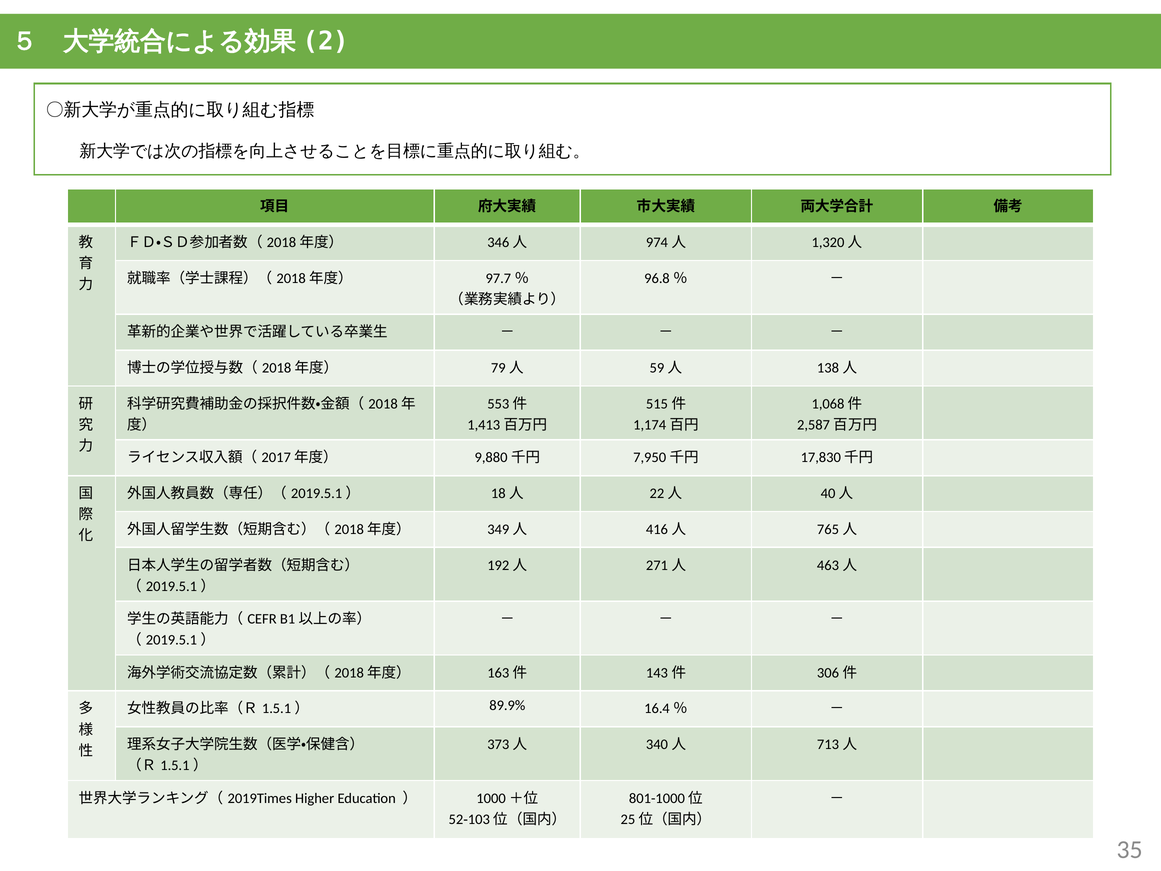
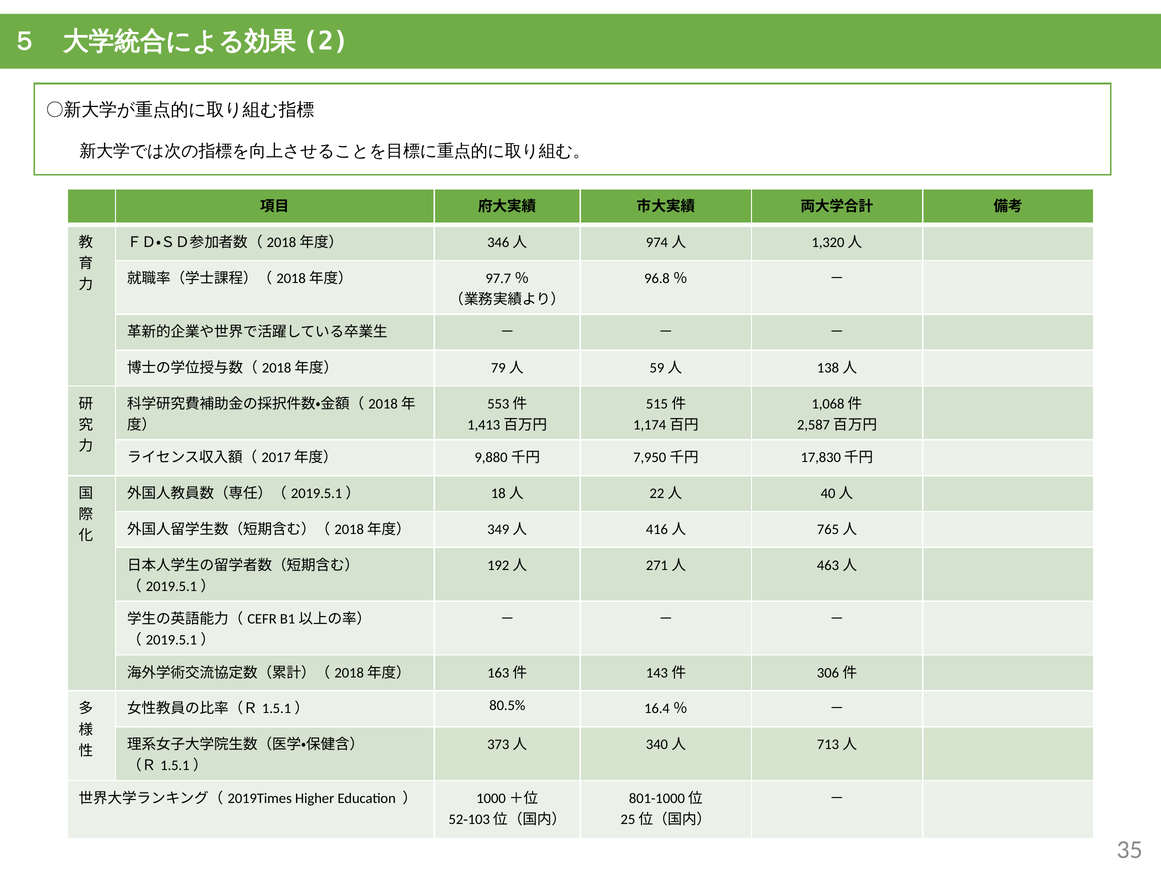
89.9%: 89.9% -> 80.5% (507, 705)
